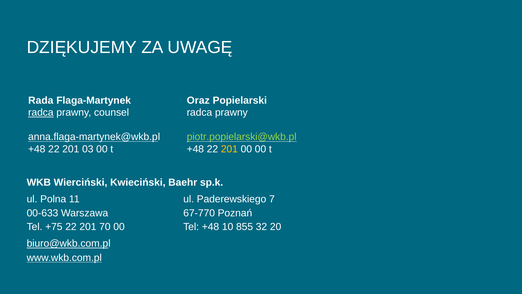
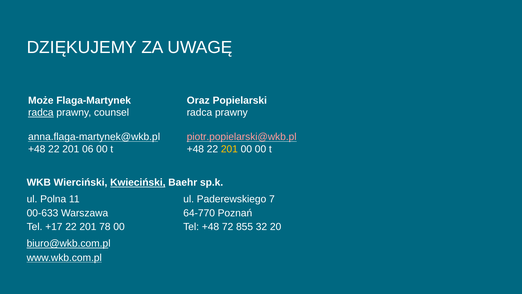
Rada: Rada -> Może (41, 100)
piotr.popielarski@wkb.pl colour: light green -> pink (242, 137)
03: 03 -> 06 (88, 149)
Kwieciński underline: none -> present (138, 182)
67-770: 67-770 -> 64-770 (199, 213)
+75: +75 -> +17 (54, 227)
70: 70 -> 78 (105, 227)
10: 10 -> 72 (228, 227)
